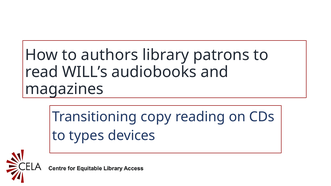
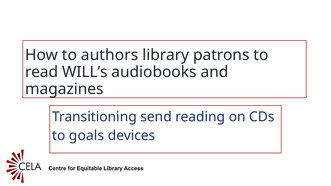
copy: copy -> send (156, 117)
types: types -> goals (87, 136)
